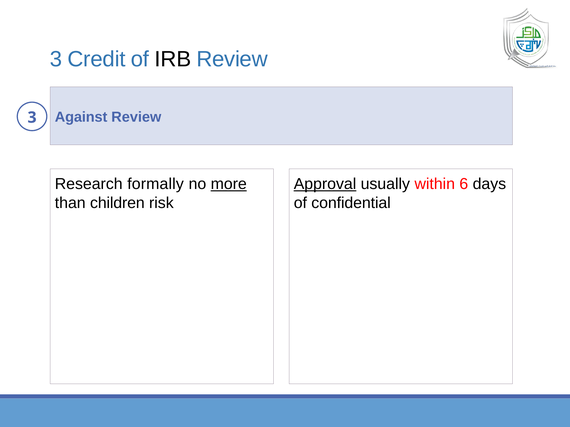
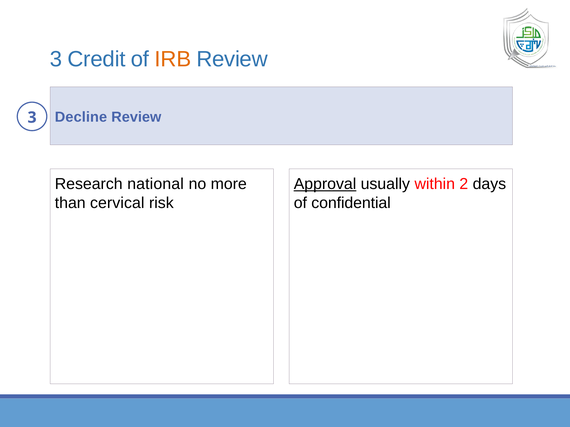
IRB colour: black -> orange (173, 59)
Against: Against -> Decline (81, 117)
formally: formally -> national (156, 184)
more underline: present -> none (229, 184)
6: 6 -> 2 (464, 184)
children: children -> cervical (117, 203)
